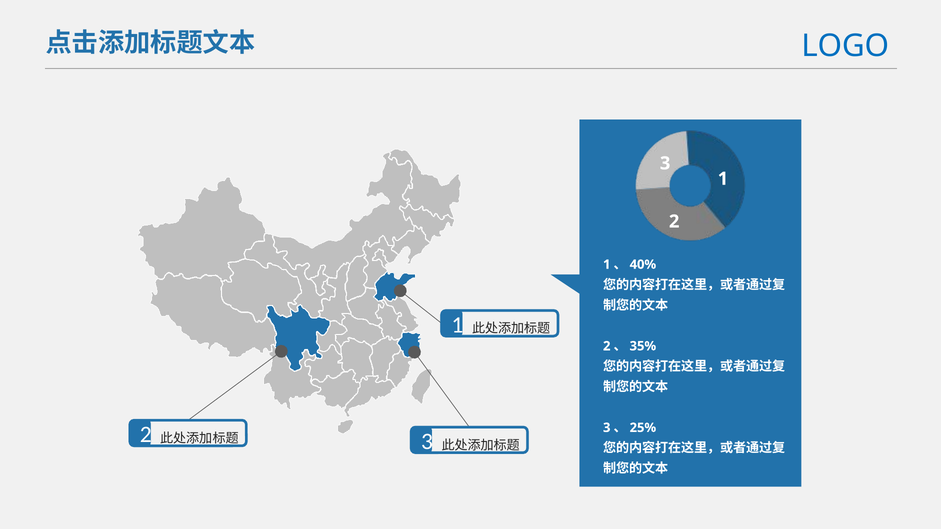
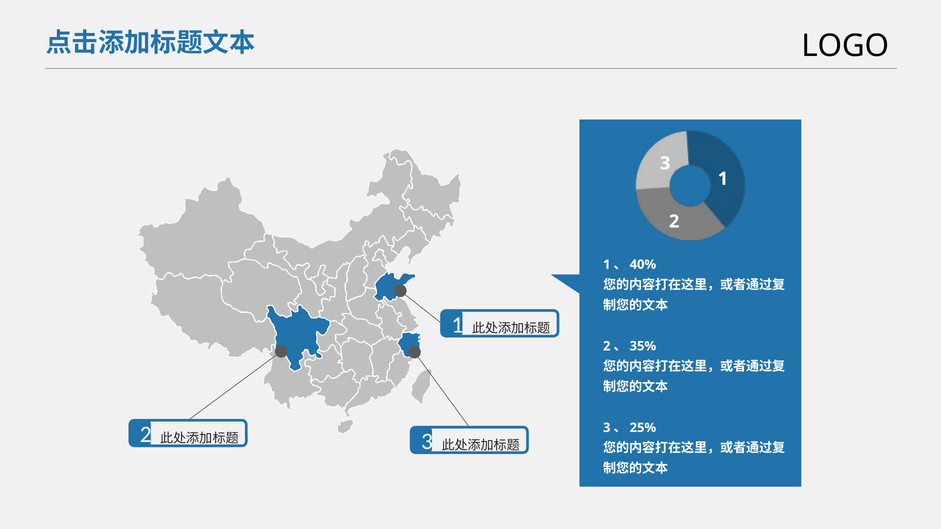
LOGO colour: blue -> black (845, 46)
